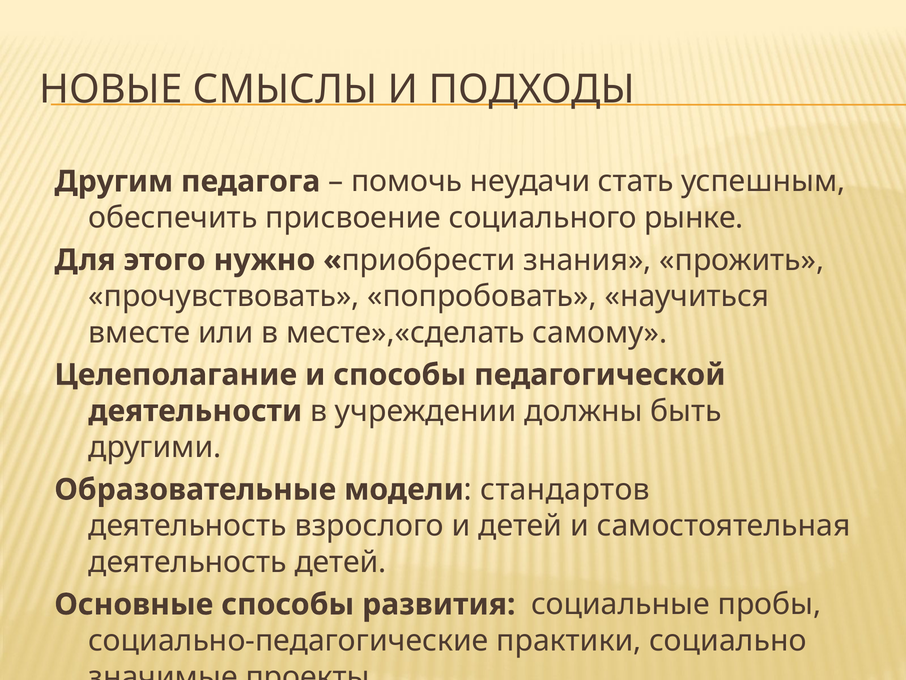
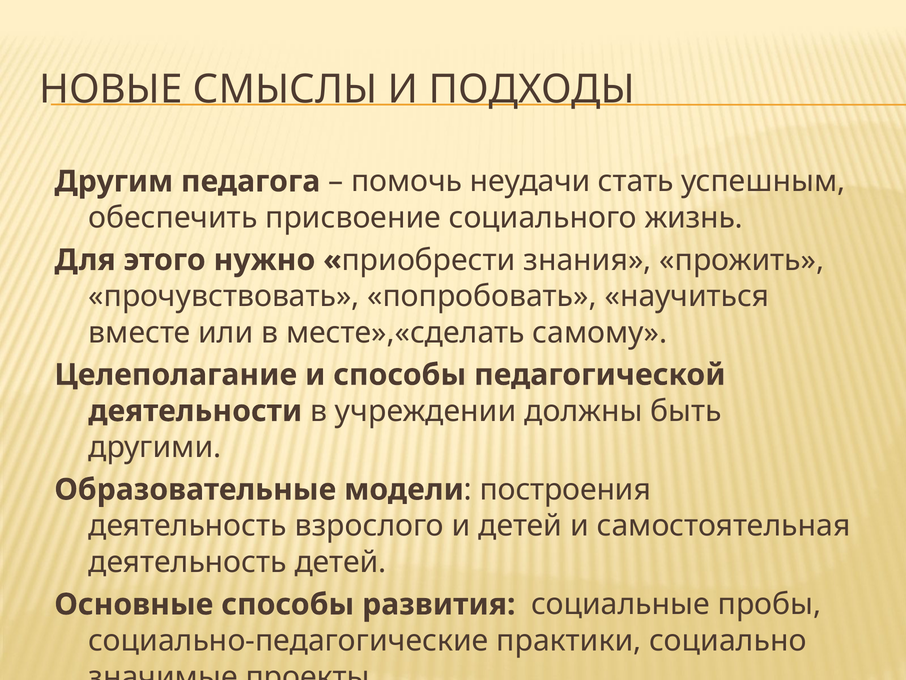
рынке: рынке -> жизнь (694, 218)
стандартов: стандартов -> построения (565, 489)
